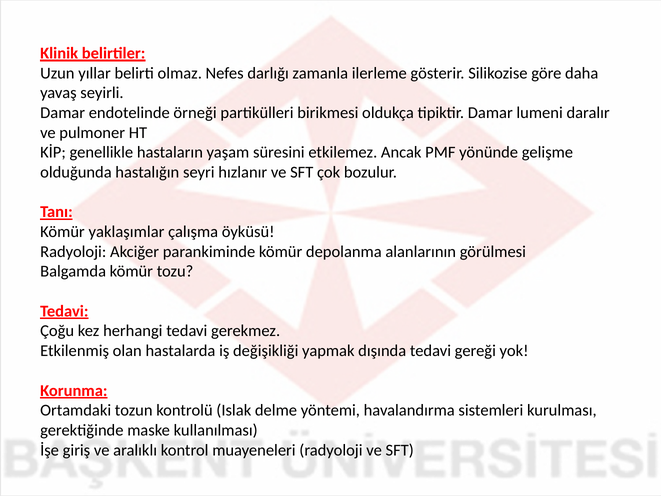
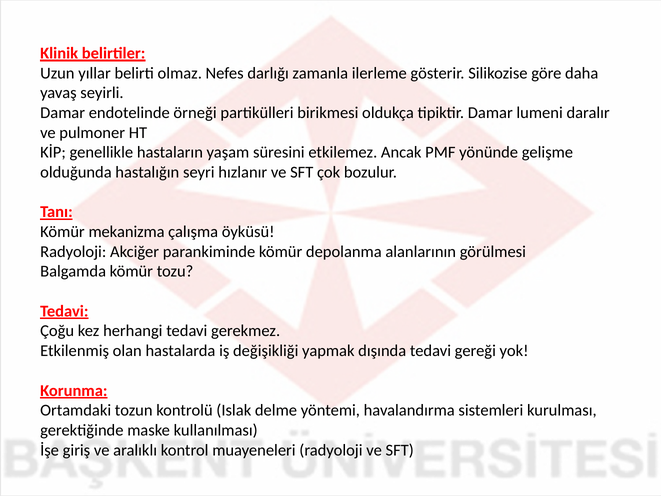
yaklaşımlar: yaklaşımlar -> mekanizma (127, 232)
